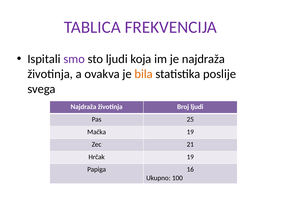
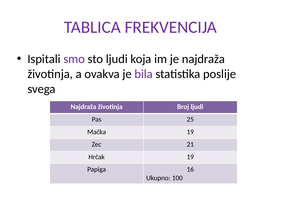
bila colour: orange -> purple (144, 74)
